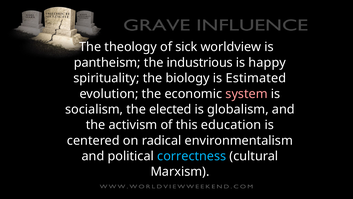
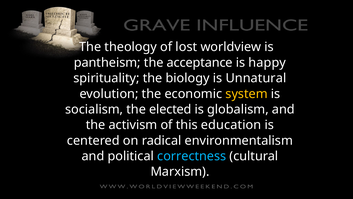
sick: sick -> lost (186, 47)
industrious: industrious -> acceptance (200, 63)
Estimated: Estimated -> Unnatural (256, 78)
system colour: pink -> yellow (247, 94)
